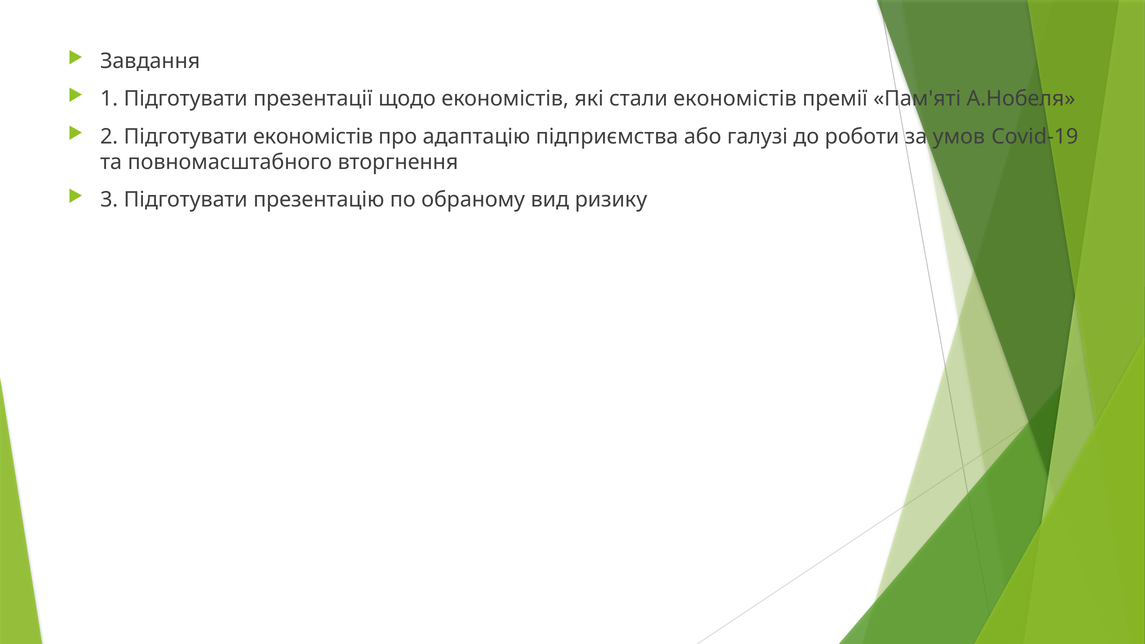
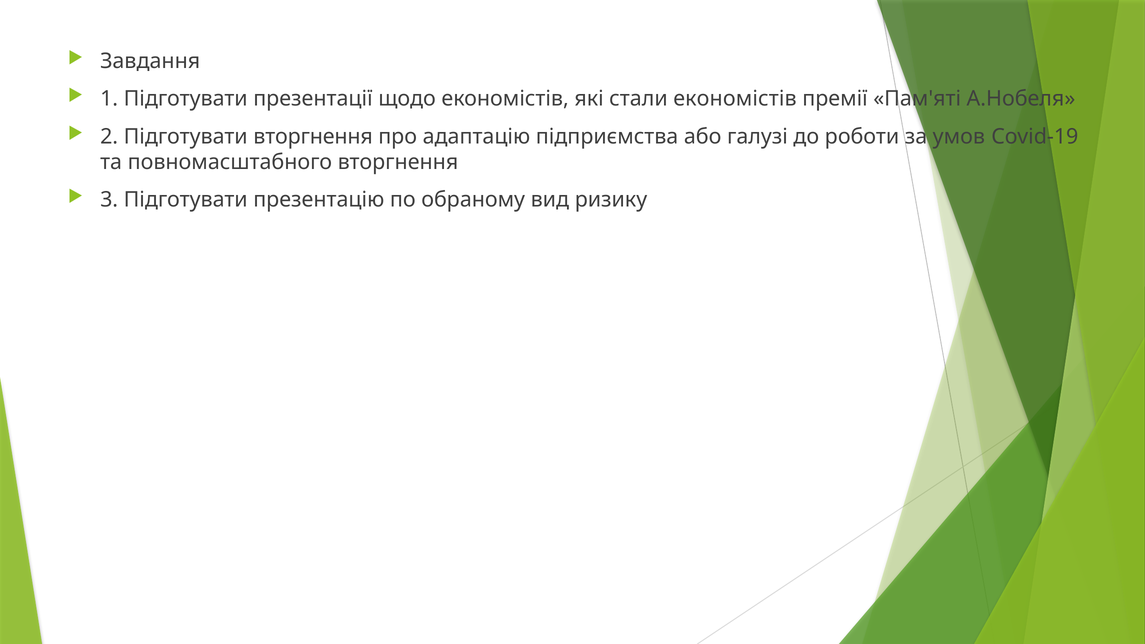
Підготувати економістів: економістів -> вторгнення (313, 136)
